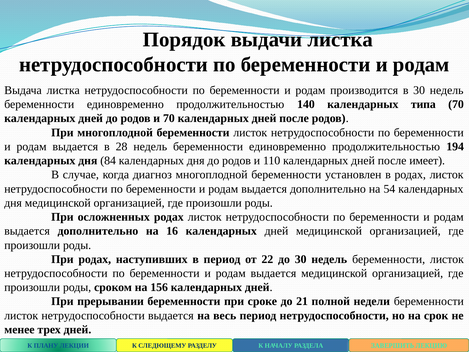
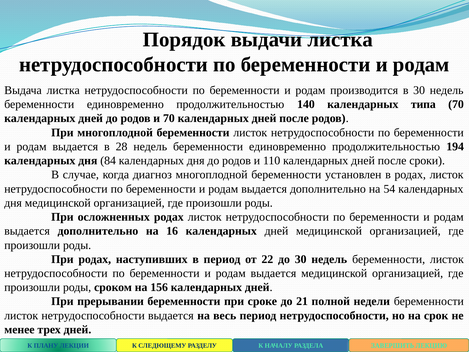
имеет: имеет -> сроки (427, 161)
